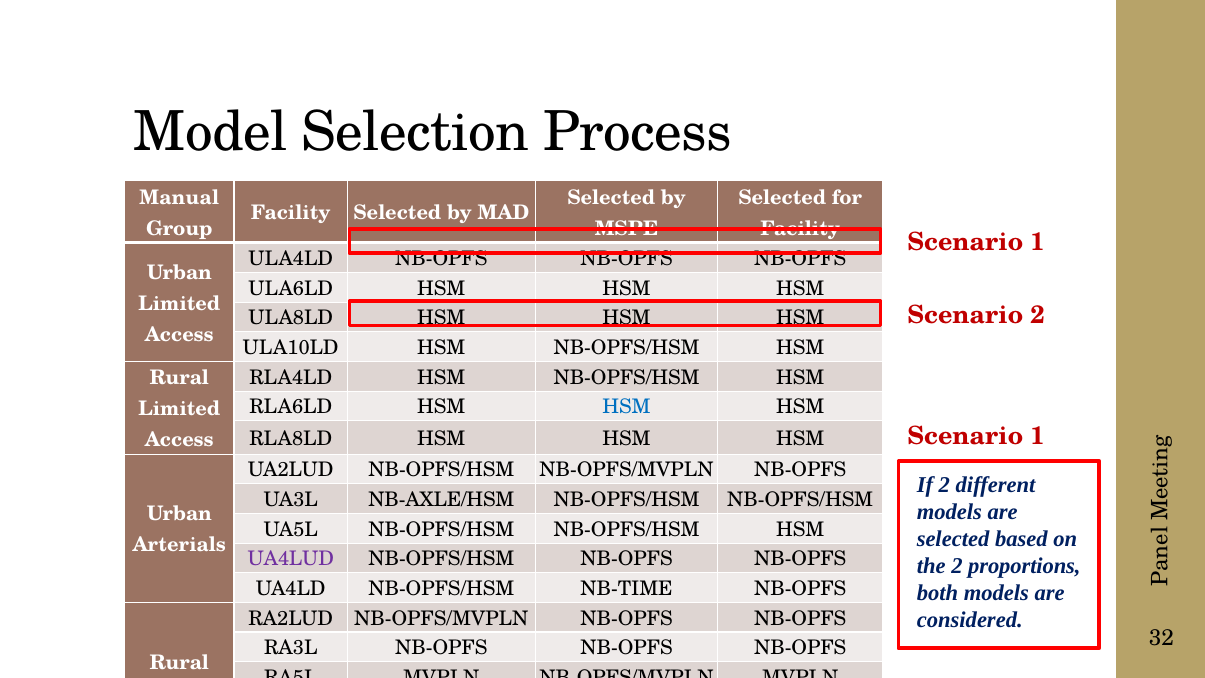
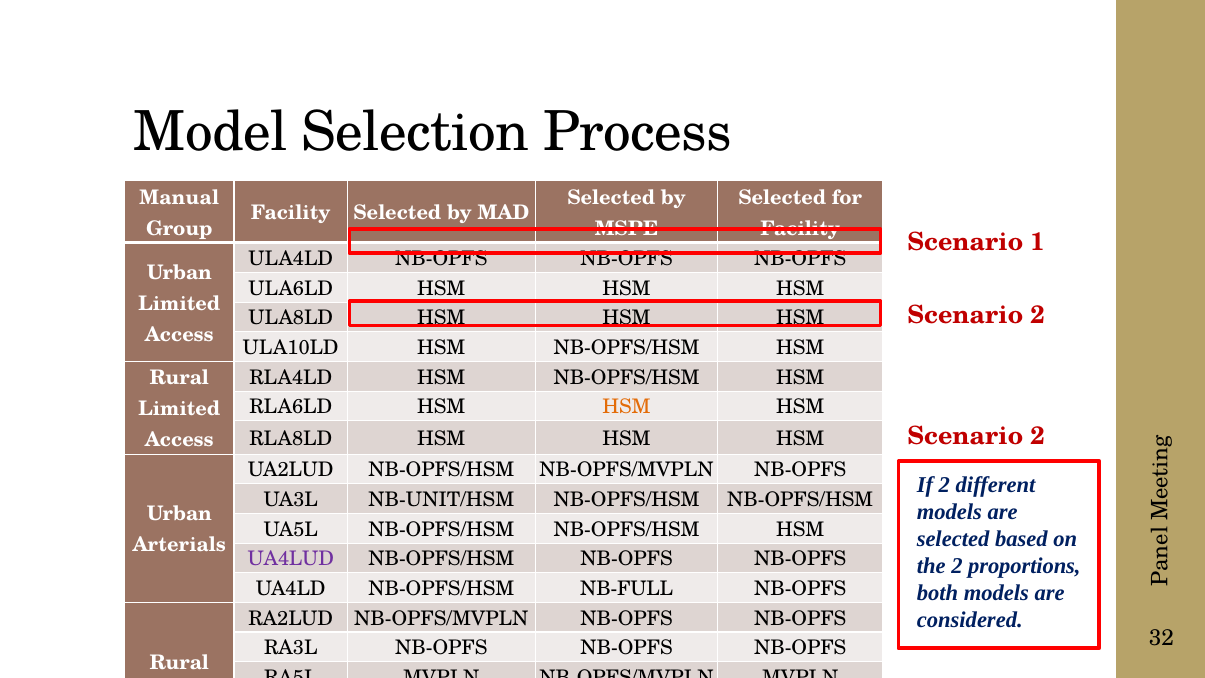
HSM colour: blue -> orange (627, 407)
1: 1 -> 2 (1038, 436)
NB-AXLE/HSM: NB-AXLE/HSM -> NB-UNIT/HSM (441, 500)
NB-TIME: NB-TIME -> NB-FULL (627, 589)
